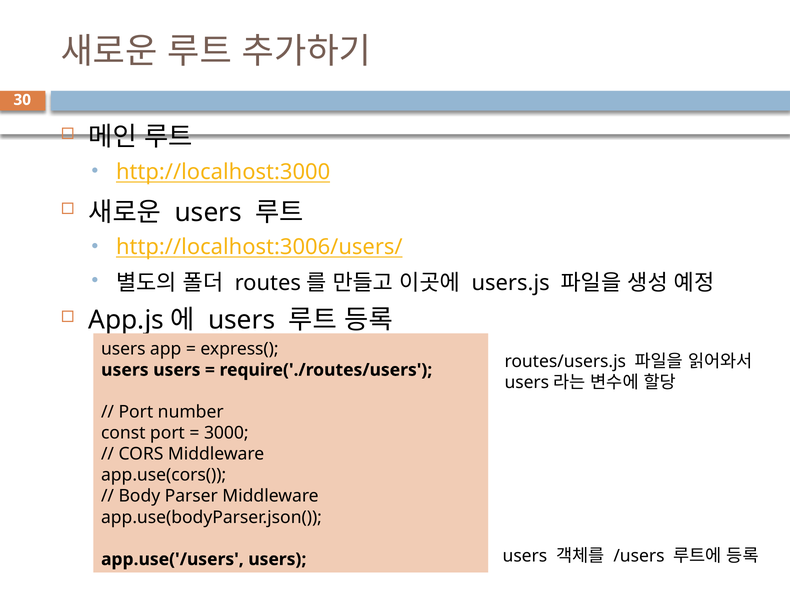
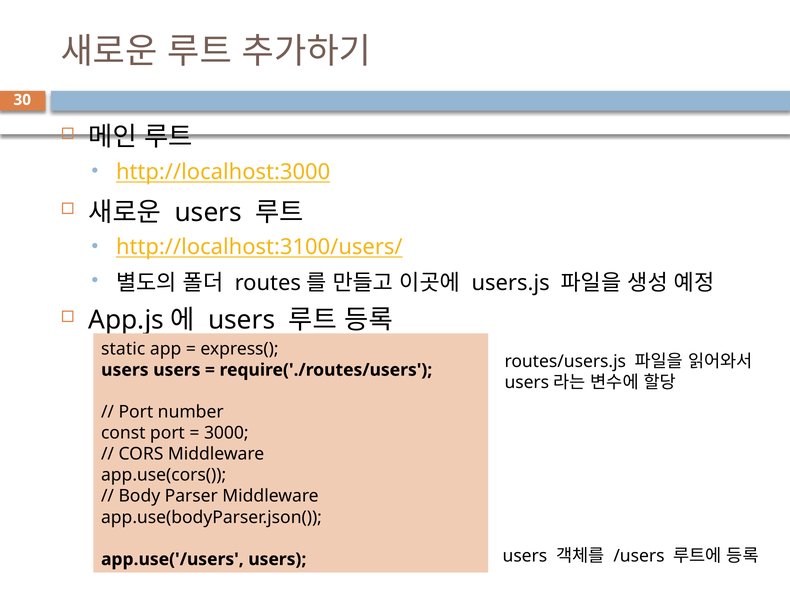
http://localhost:3006/users/: http://localhost:3006/users/ -> http://localhost:3100/users/ (259, 247)
users: users -> static (123, 349)
